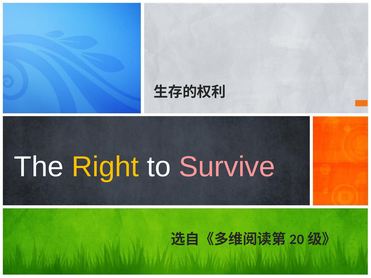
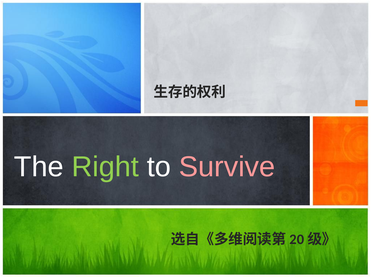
Right colour: yellow -> light green (105, 167)
